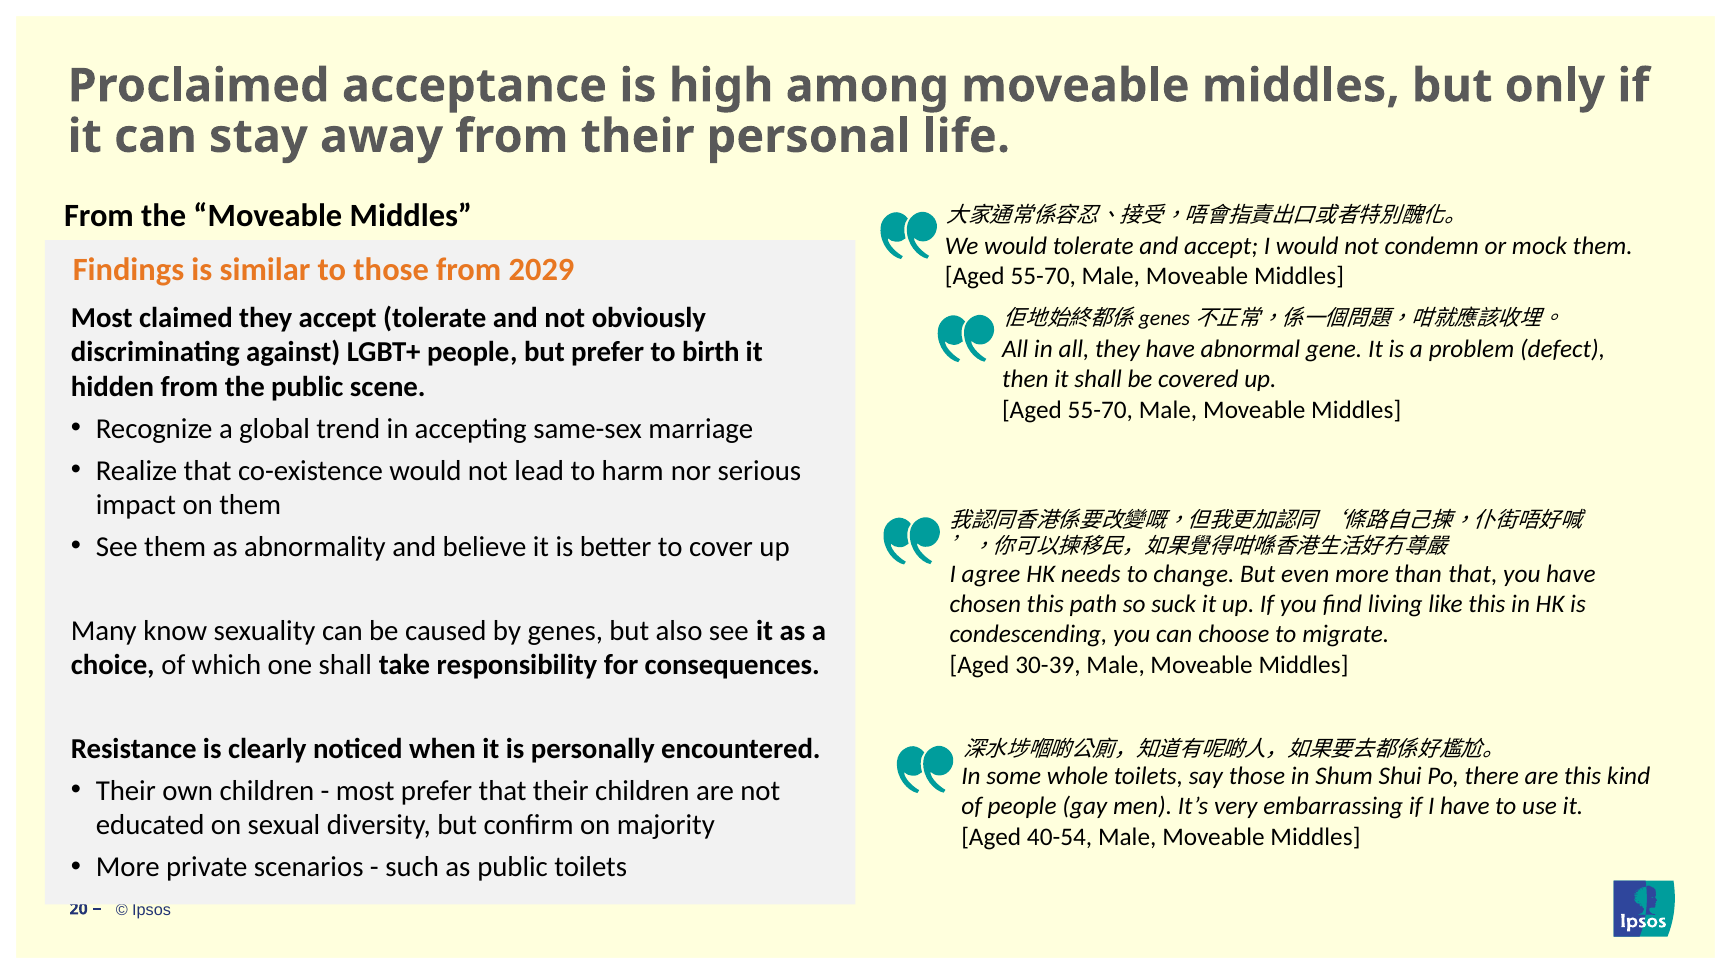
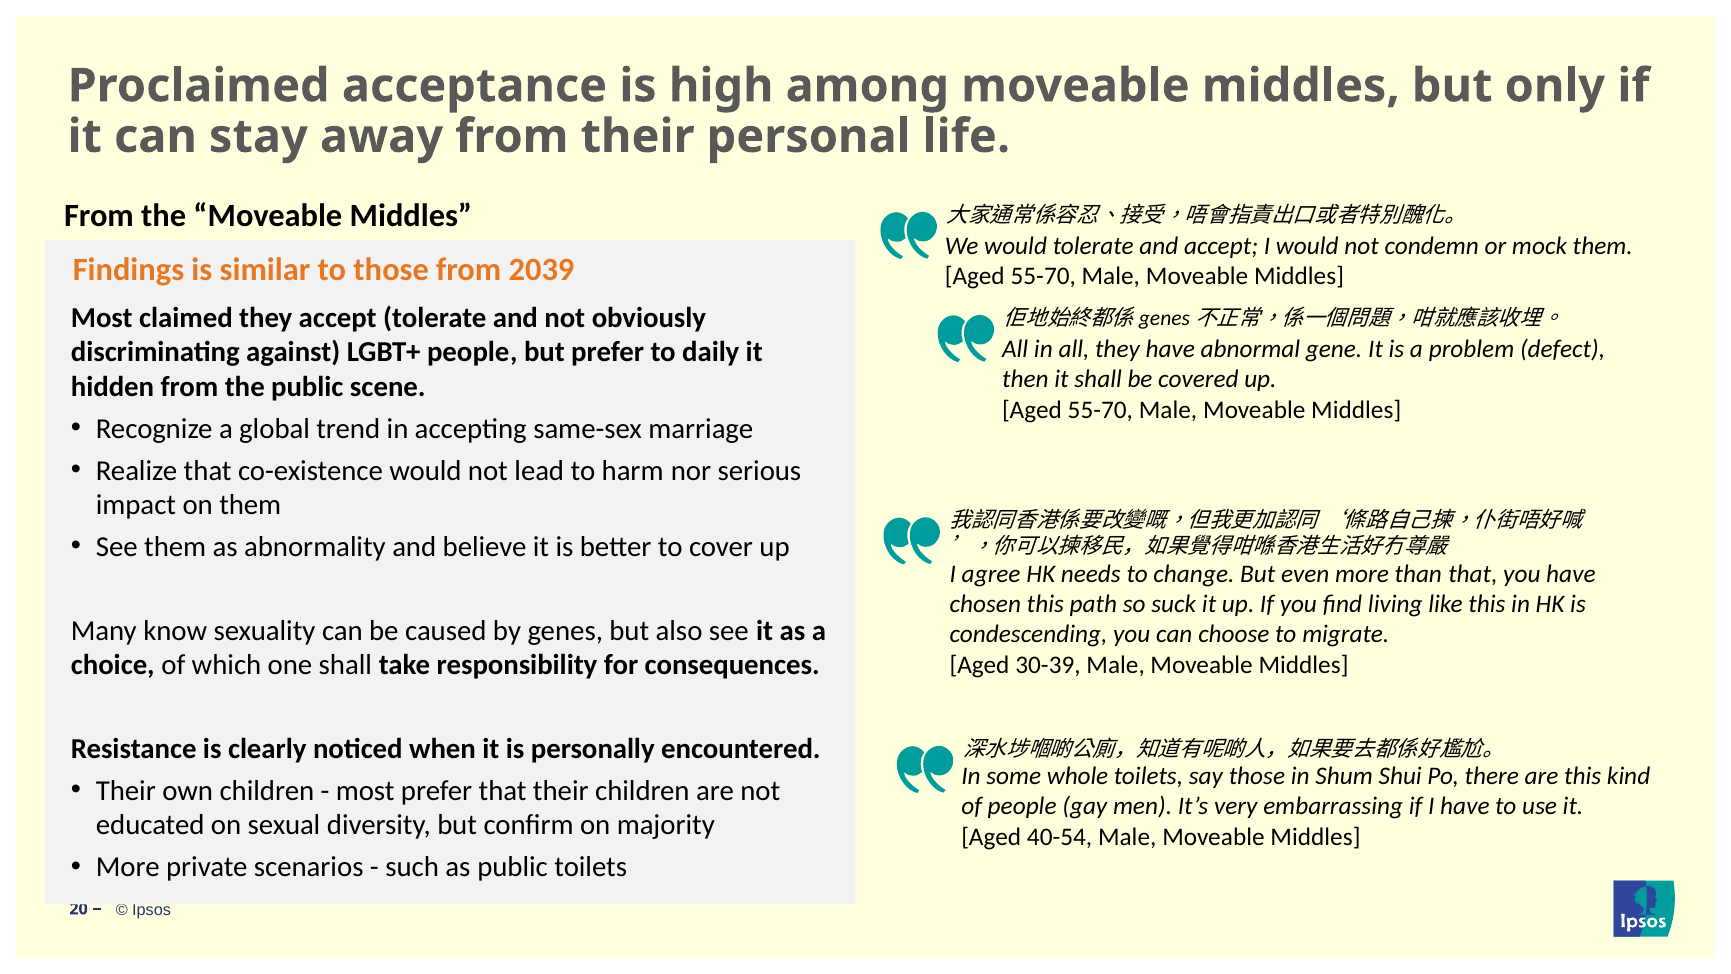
2029: 2029 -> 2039 (542, 270)
birth: birth -> daily (711, 352)
